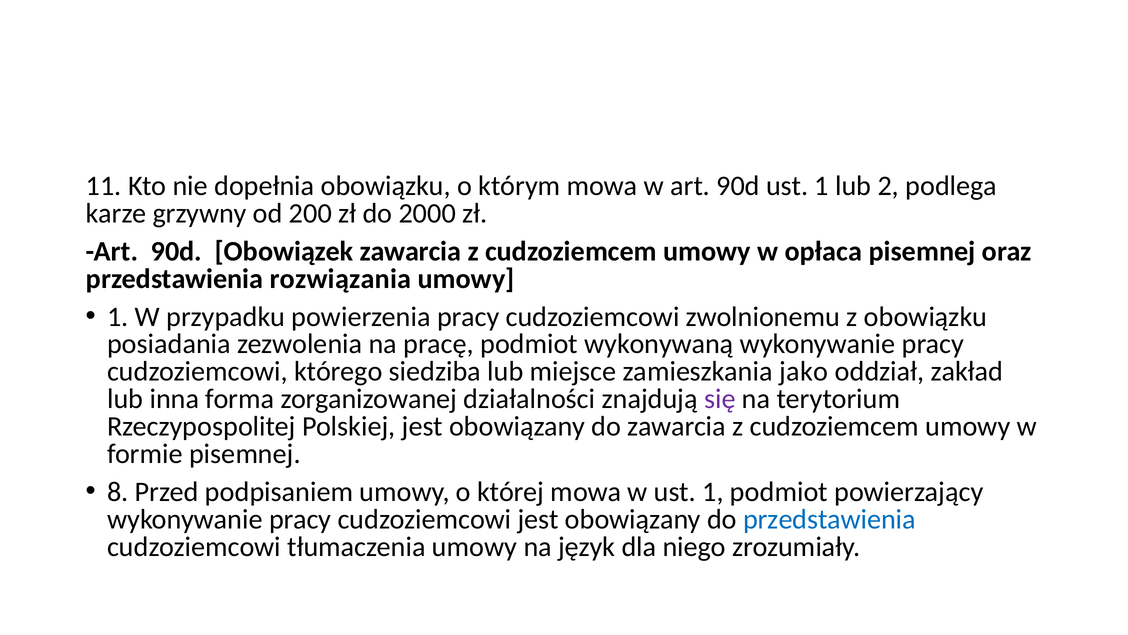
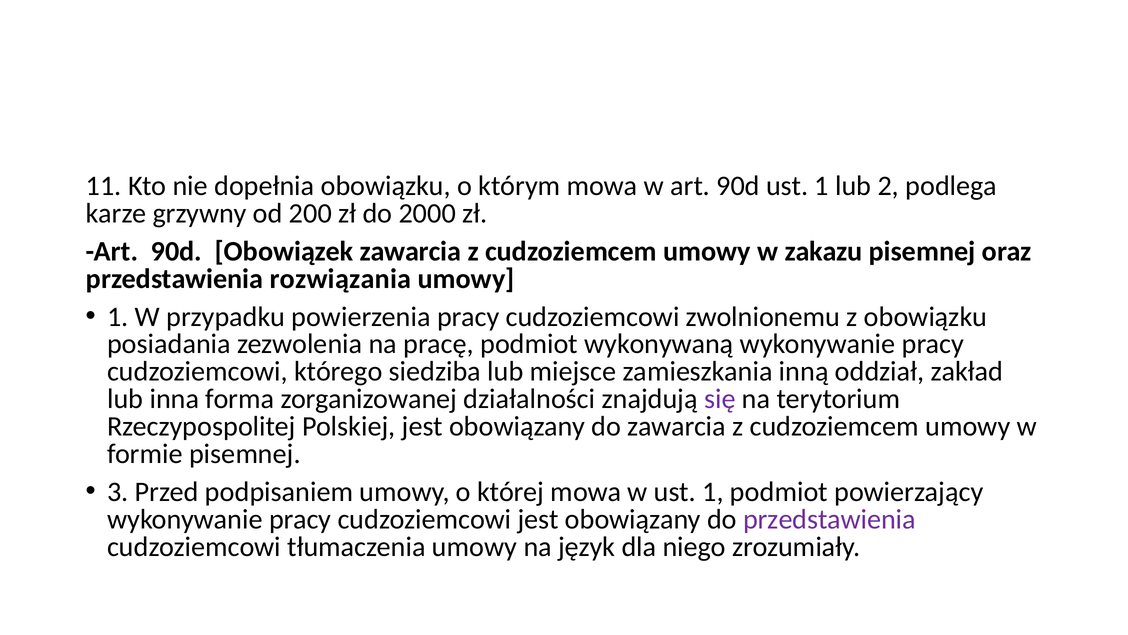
opłaca: opłaca -> zakazu (824, 251)
jako: jako -> inną (804, 371)
8: 8 -> 3 (118, 492)
przedstawienia colour: blue -> purple (829, 519)
